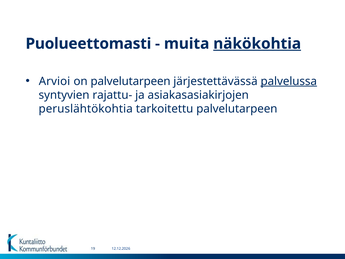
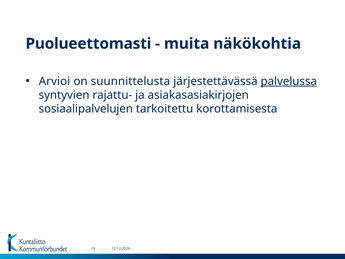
näkökohtia underline: present -> none (257, 44)
on palvelutarpeen: palvelutarpeen -> suunnittelusta (130, 81)
peruslähtökohtia: peruslähtökohtia -> sosiaalipalvelujen (86, 109)
tarkoitettu palvelutarpeen: palvelutarpeen -> korottamisesta (237, 109)
